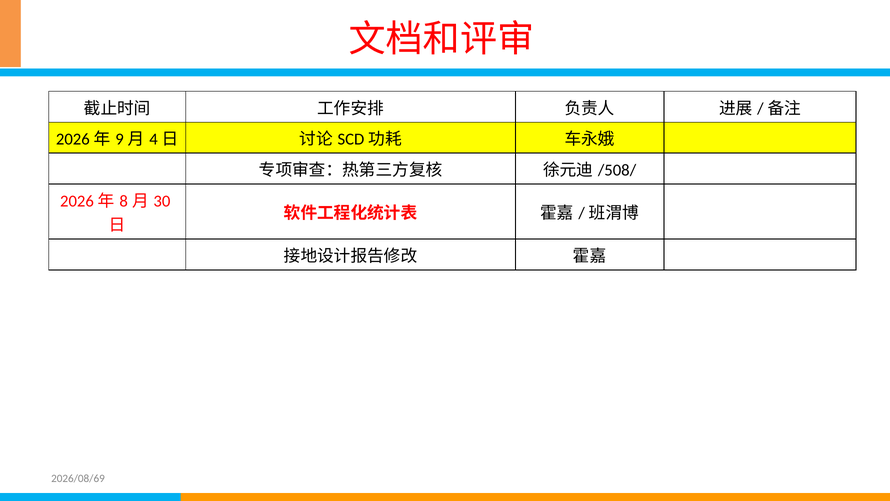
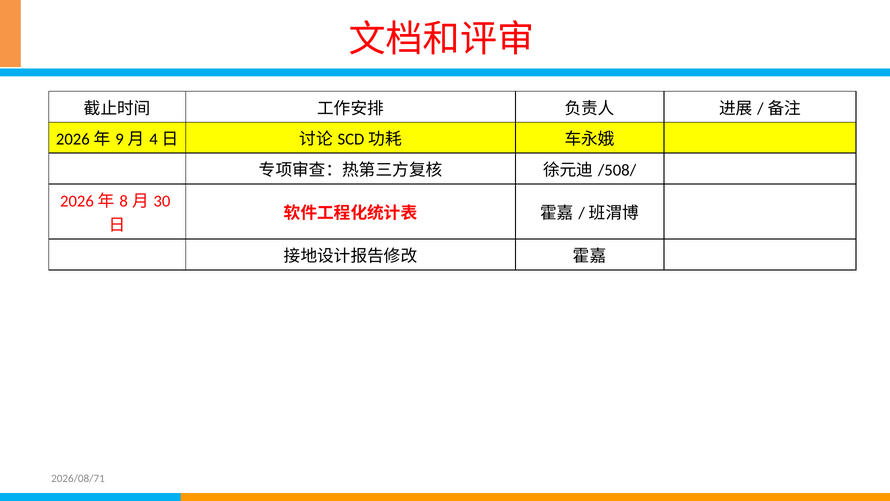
2026/08/69: 2026/08/69 -> 2026/08/71 (78, 478)
